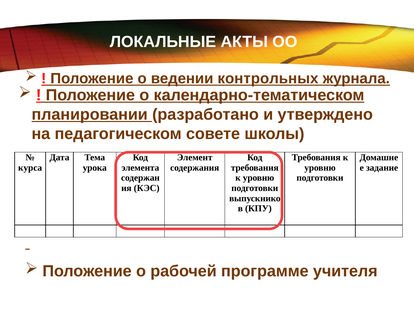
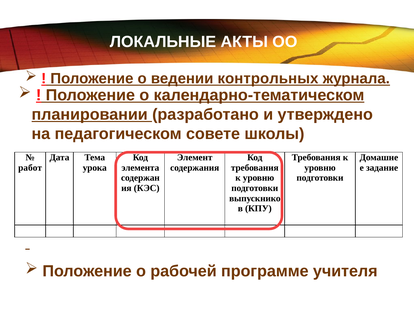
курса: курса -> работ (30, 167)
